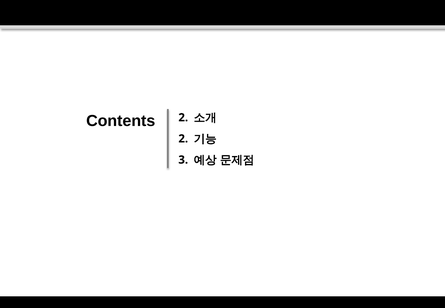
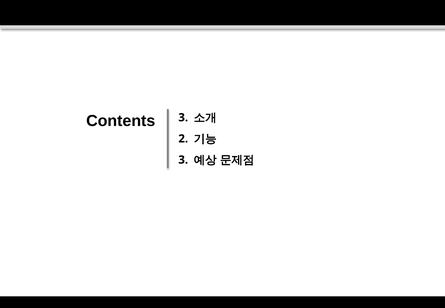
Contents 2: 2 -> 3 (183, 118)
